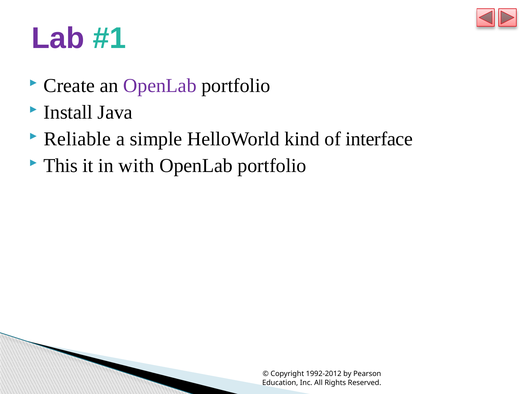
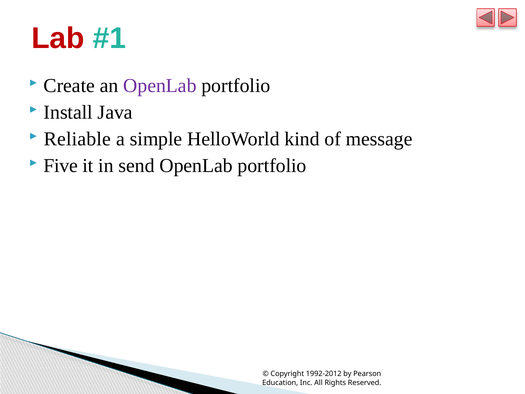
Lab colour: purple -> red (58, 38)
interface: interface -> message (379, 139)
This: This -> Five (61, 165)
with: with -> send (137, 165)
